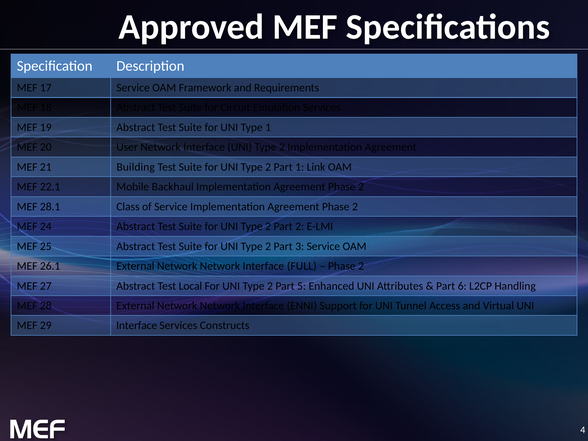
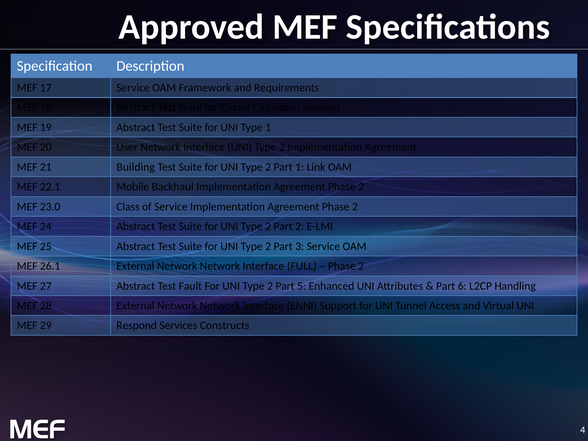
28.1: 28.1 -> 23.0 (50, 207)
Local: Local -> Fault (190, 286)
29 Interface: Interface -> Respond (137, 326)
